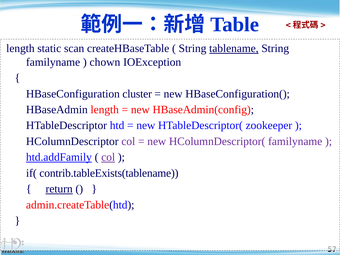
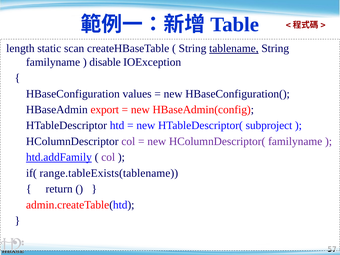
chown: chown -> disable (105, 62)
cluster: cluster -> values (137, 94)
HBaseAdmin length: length -> export (105, 110)
zookeeper: zookeeper -> subproject (269, 125)
col underline: present -> none (108, 157)
contrib.tableExists(tablename: contrib.tableExists(tablename -> range.tableExists(tablename (109, 173)
return underline: present -> none (59, 189)
